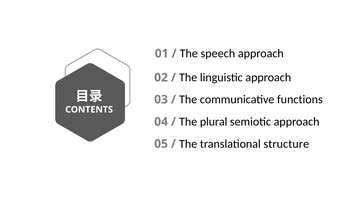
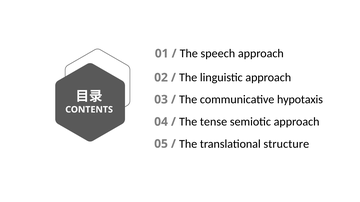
functions: functions -> hypotaxis (300, 100)
plural: plural -> tense (214, 122)
